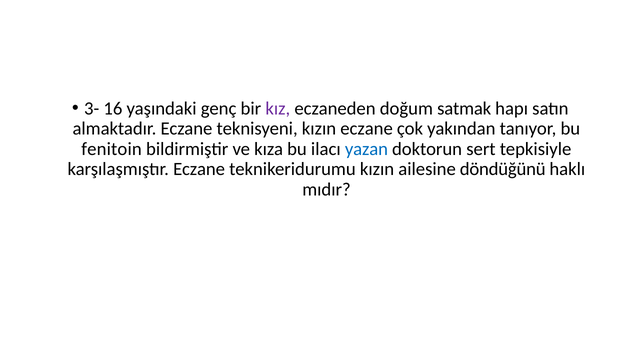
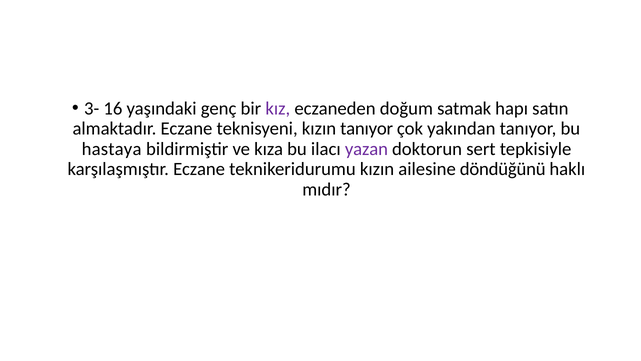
kızın eczane: eczane -> tanıyor (367, 129)
fenitoin: fenitoin -> hastaya (112, 149)
yazan colour: blue -> purple (366, 149)
